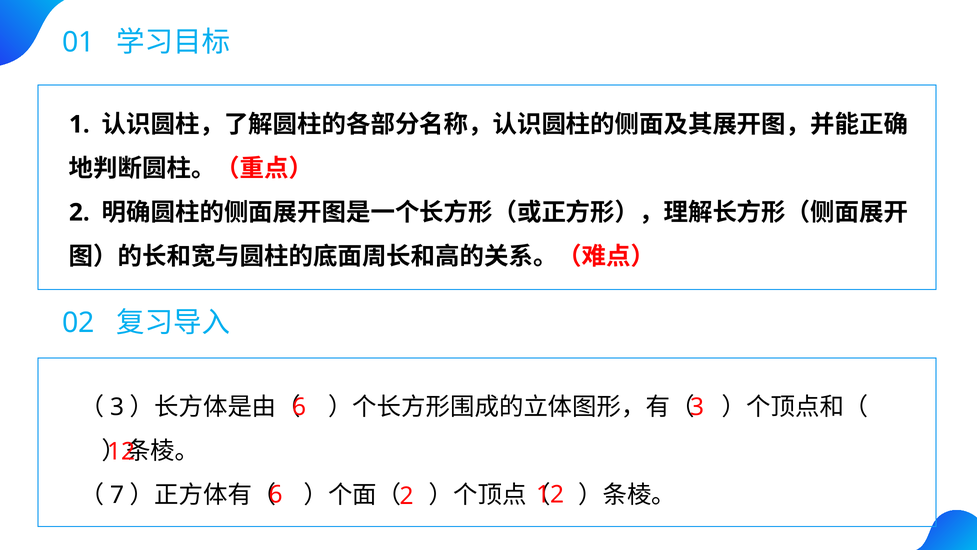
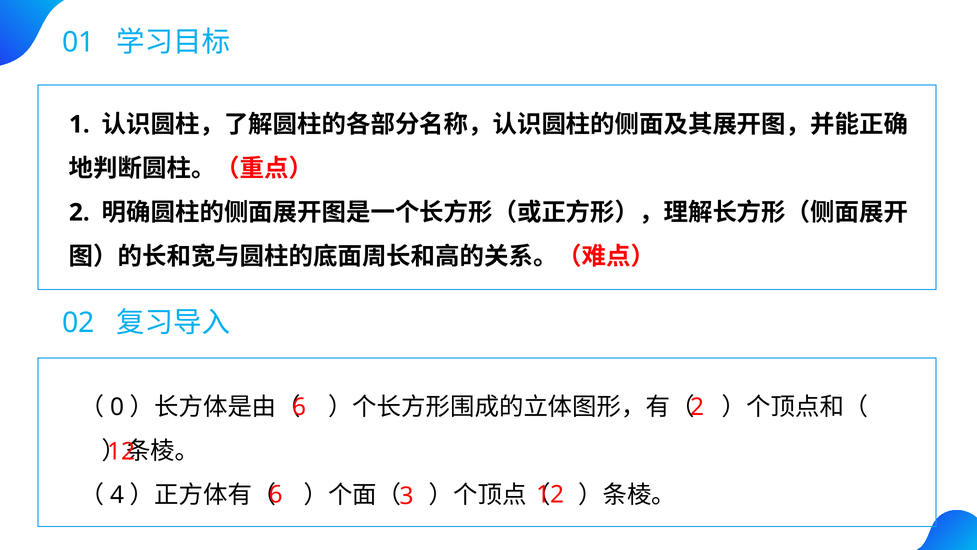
3: 3 -> 0 (117, 407)
3: 3 -> 2 (697, 407)
7: 7 -> 4 (117, 495)
2: 2 -> 3 (407, 496)
